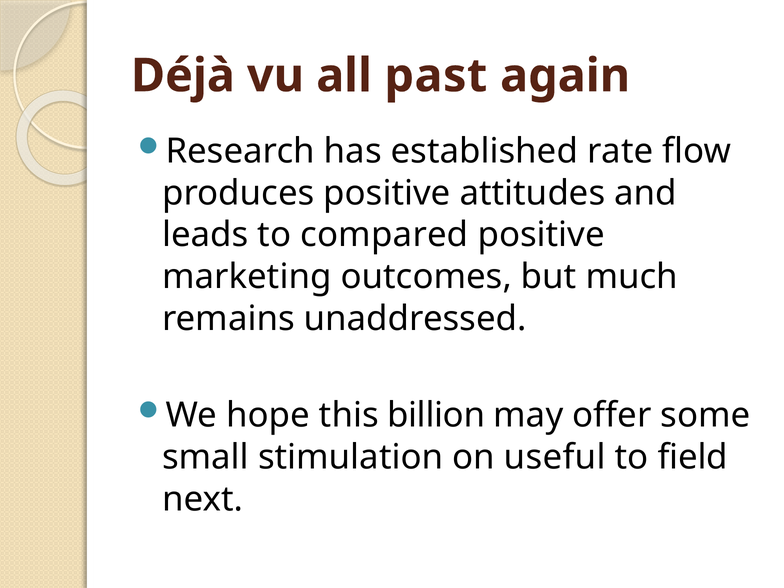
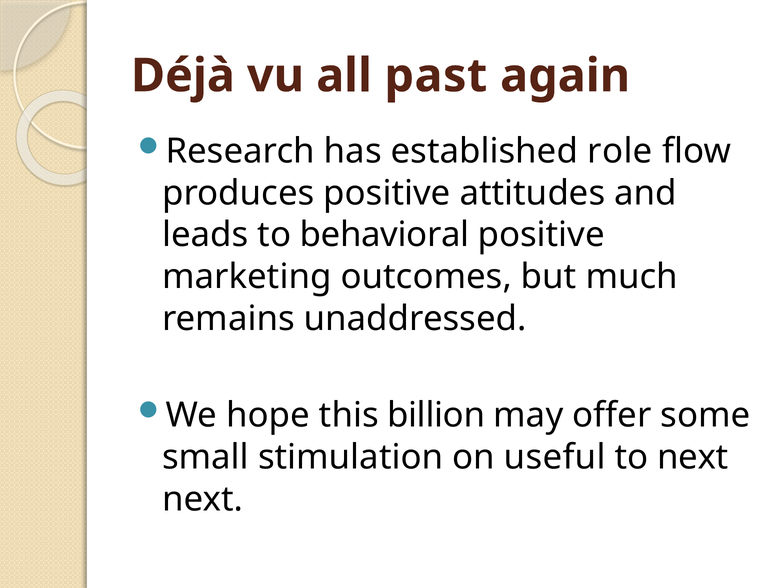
rate: rate -> role (620, 151)
compared: compared -> behavioral (385, 235)
to field: field -> next (693, 457)
